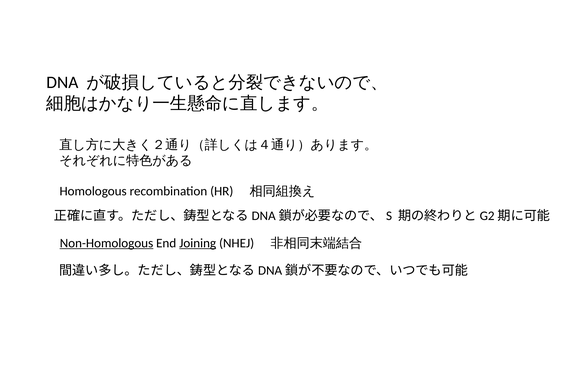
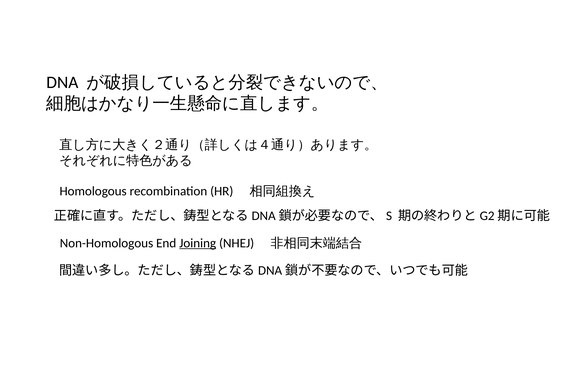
Non-Homologous underline: present -> none (107, 243)
